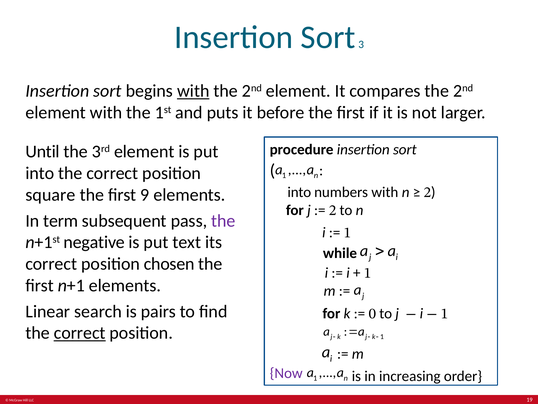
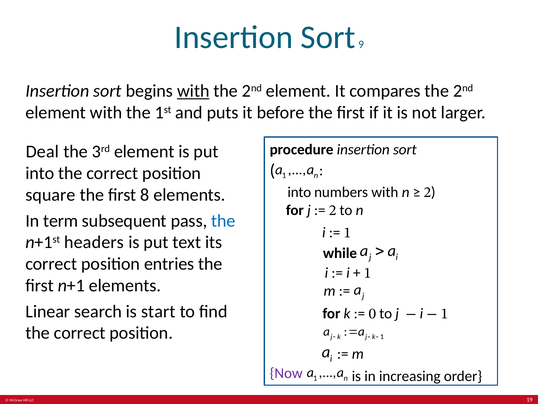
3: 3 -> 9 (361, 44)
Until: Until -> Deal (42, 152)
9: 9 -> 8 (145, 195)
the colour: purple -> blue (223, 221)
negative: negative -> headers (94, 242)
chosen: chosen -> entries (169, 264)
pairs: pairs -> start (158, 311)
correct underline: present -> none (80, 333)
